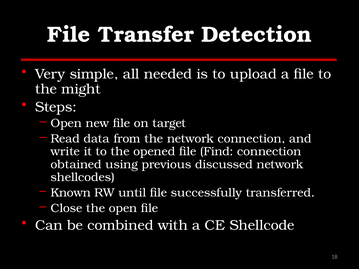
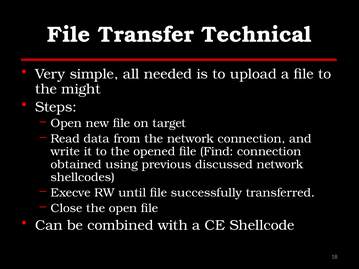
Detection: Detection -> Technical (257, 35)
Known: Known -> Execve (71, 193)
